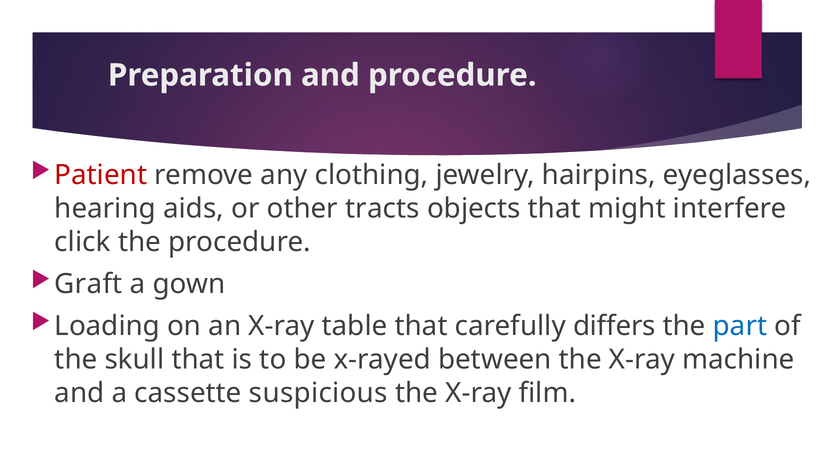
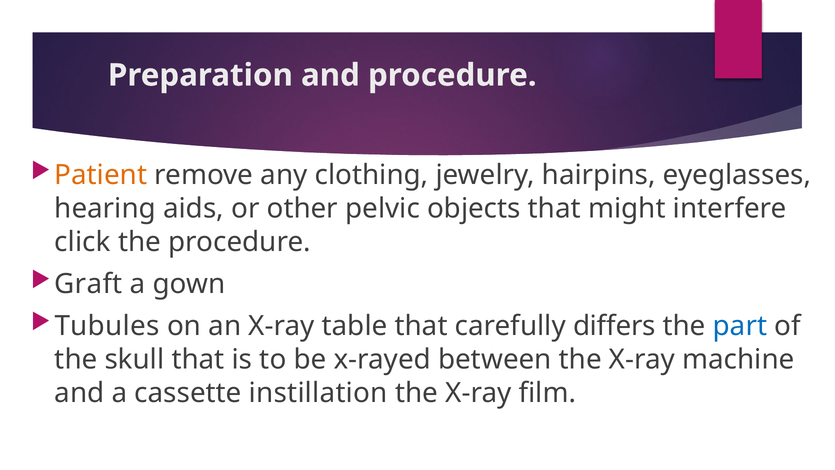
Patient colour: red -> orange (101, 175)
tracts: tracts -> pelvic (383, 208)
Loading: Loading -> Tubules (107, 326)
suspicious: suspicious -> instillation (318, 393)
